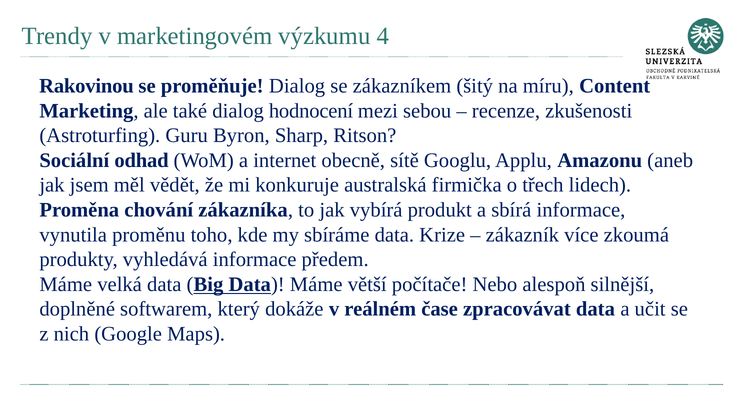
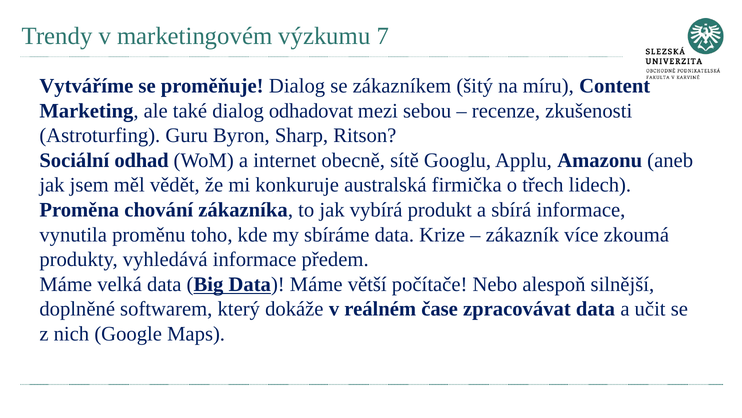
4: 4 -> 7 (383, 36)
Rakovinou: Rakovinou -> Vytváříme (86, 86)
hodnocení: hodnocení -> odhadovat (311, 111)
